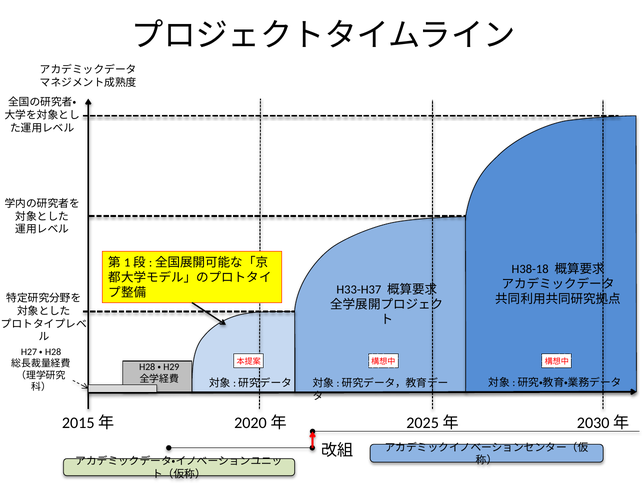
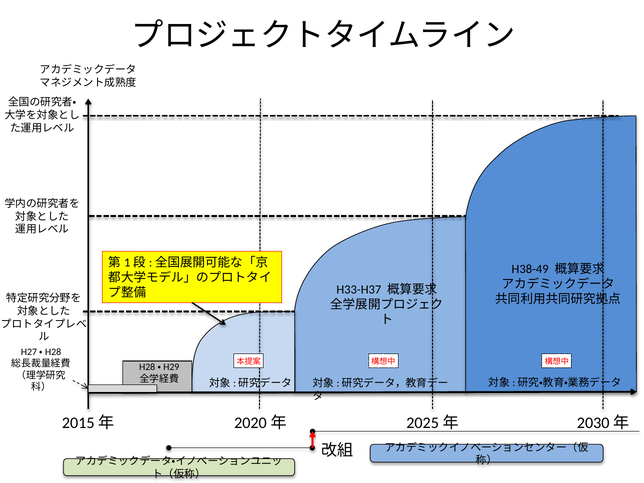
H38-18: H38-18 -> H38-49 (530, 269)
